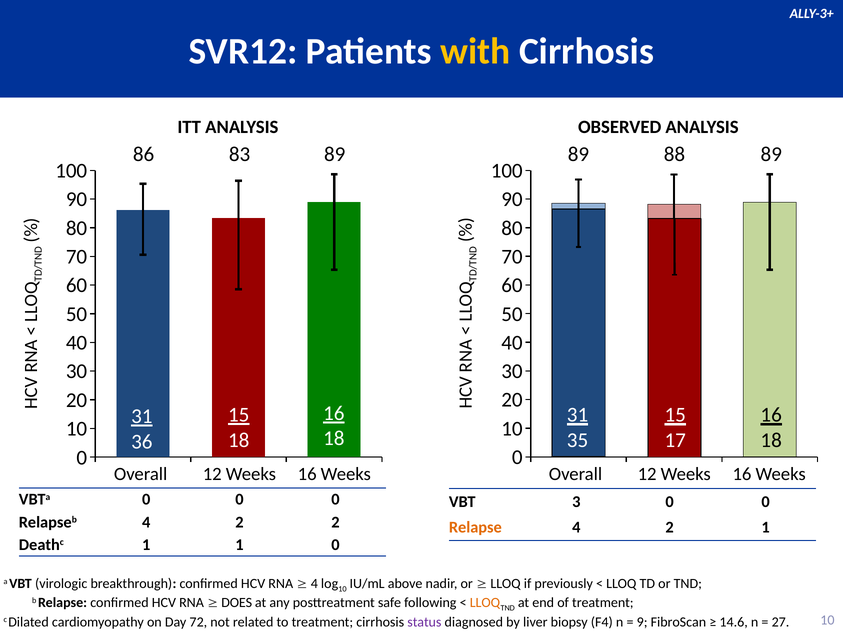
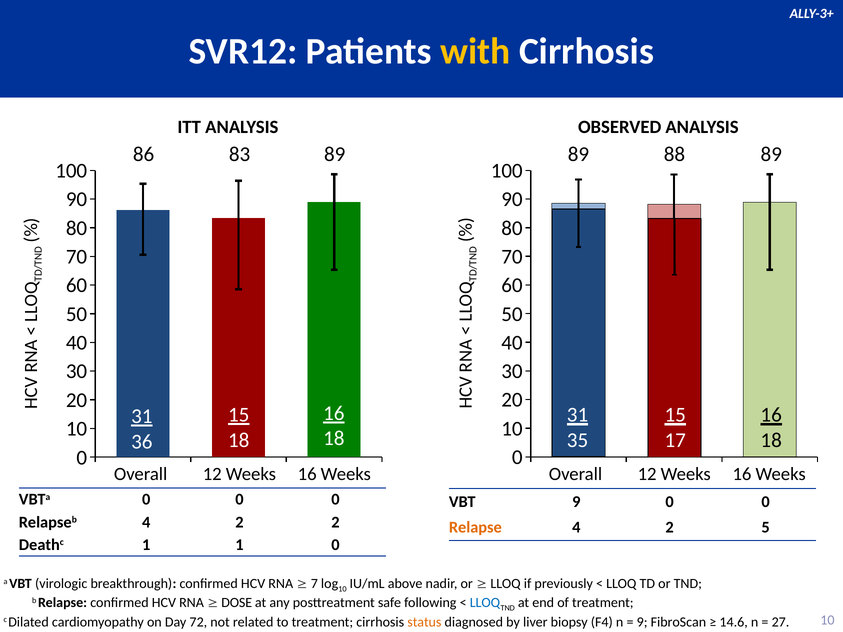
VBT 3: 3 -> 9 (576, 502)
2 1: 1 -> 5 (766, 528)
4: 4 -> 7 (314, 584)
DOES: DOES -> DOSE (237, 603)
LLOQ colour: orange -> blue (485, 603)
status colour: purple -> orange (424, 622)
